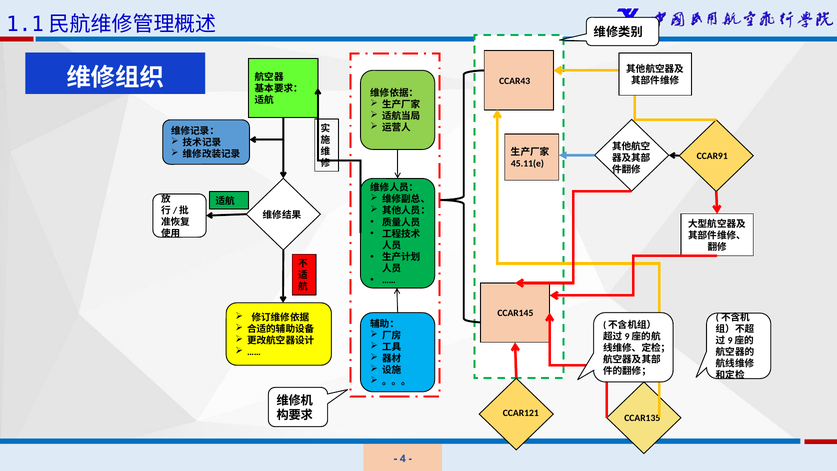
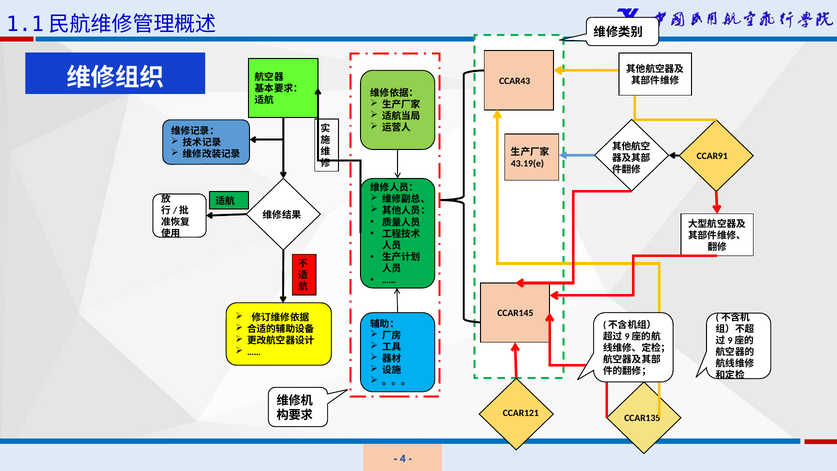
45.11(e: 45.11(e -> 43.19(e (527, 163)
